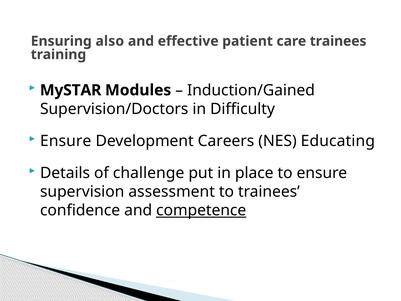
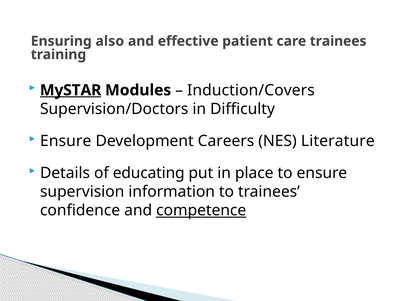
MySTAR underline: none -> present (71, 90)
Induction/Gained: Induction/Gained -> Induction/Covers (251, 90)
Educating: Educating -> Literature (338, 141)
challenge: challenge -> educating (149, 173)
assessment: assessment -> information (172, 192)
